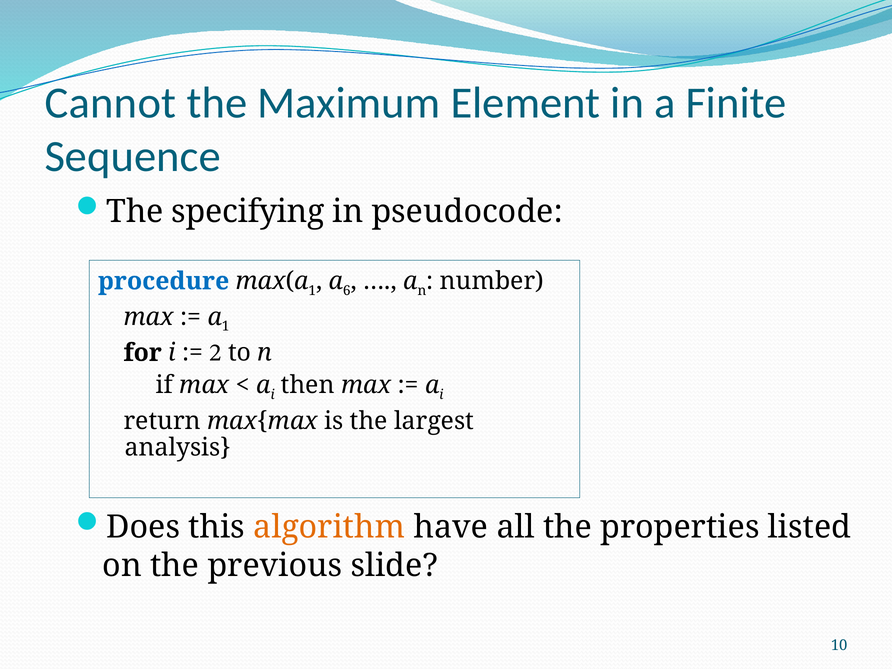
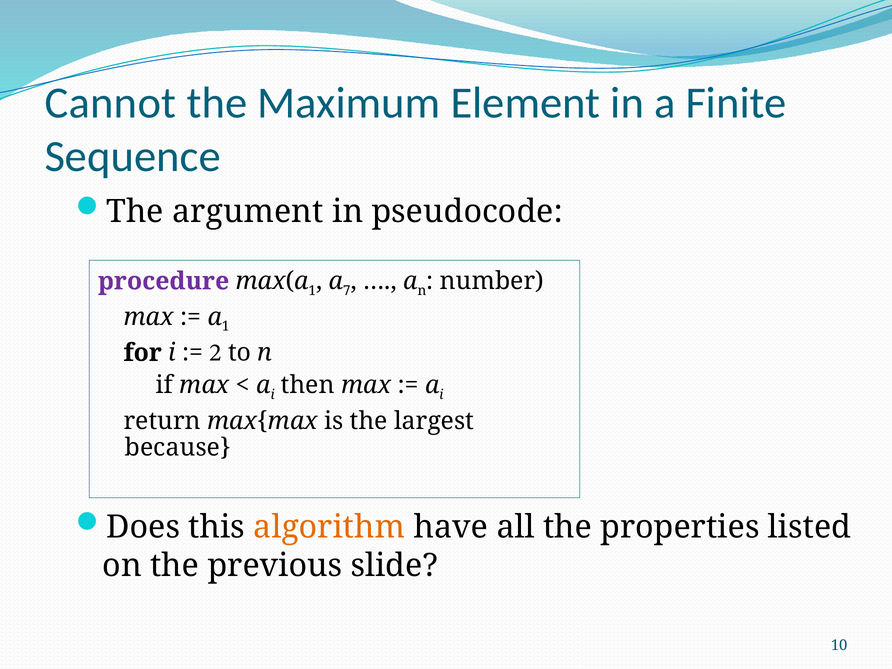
specifying: specifying -> argument (248, 212)
procedure colour: blue -> purple (164, 281)
6: 6 -> 7 (347, 291)
analysis: analysis -> because (178, 448)
